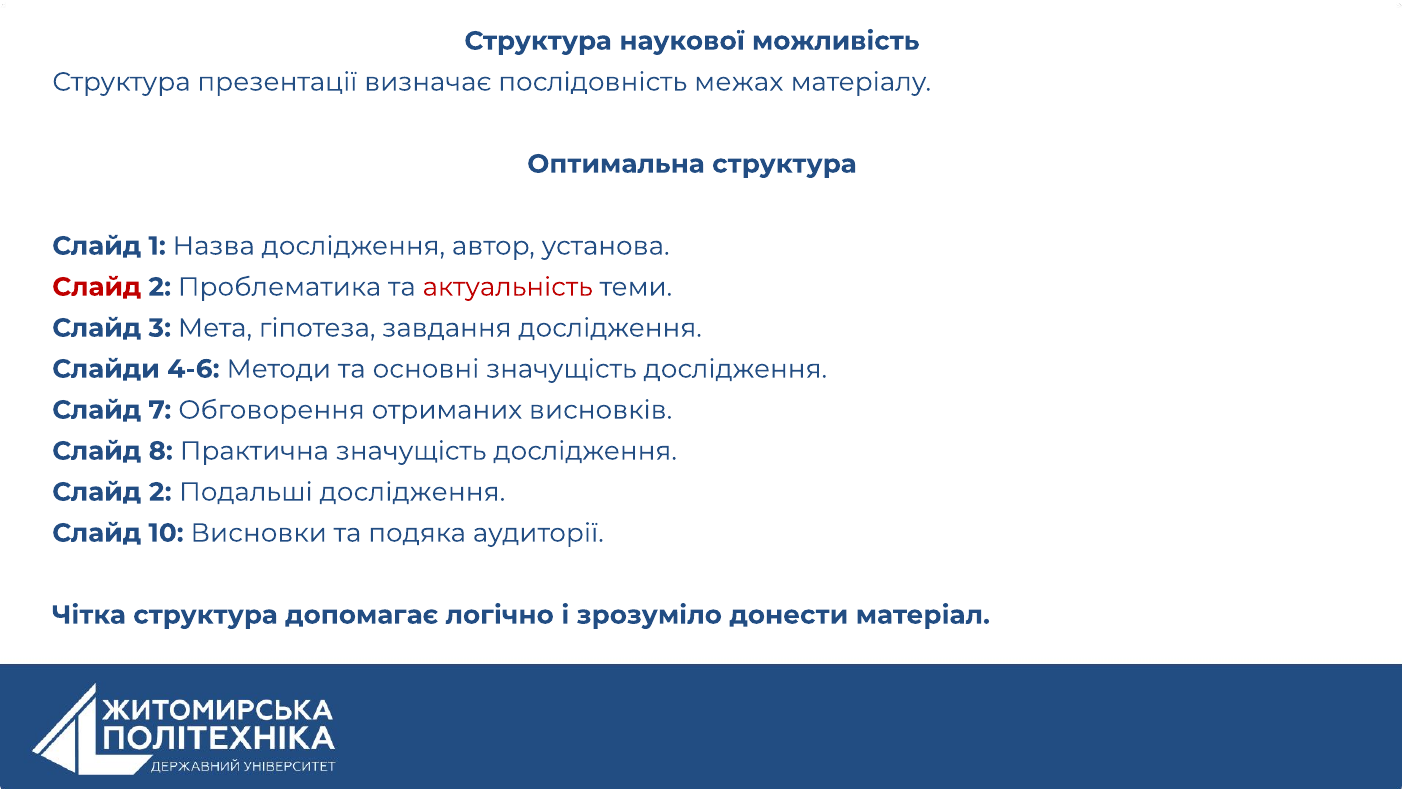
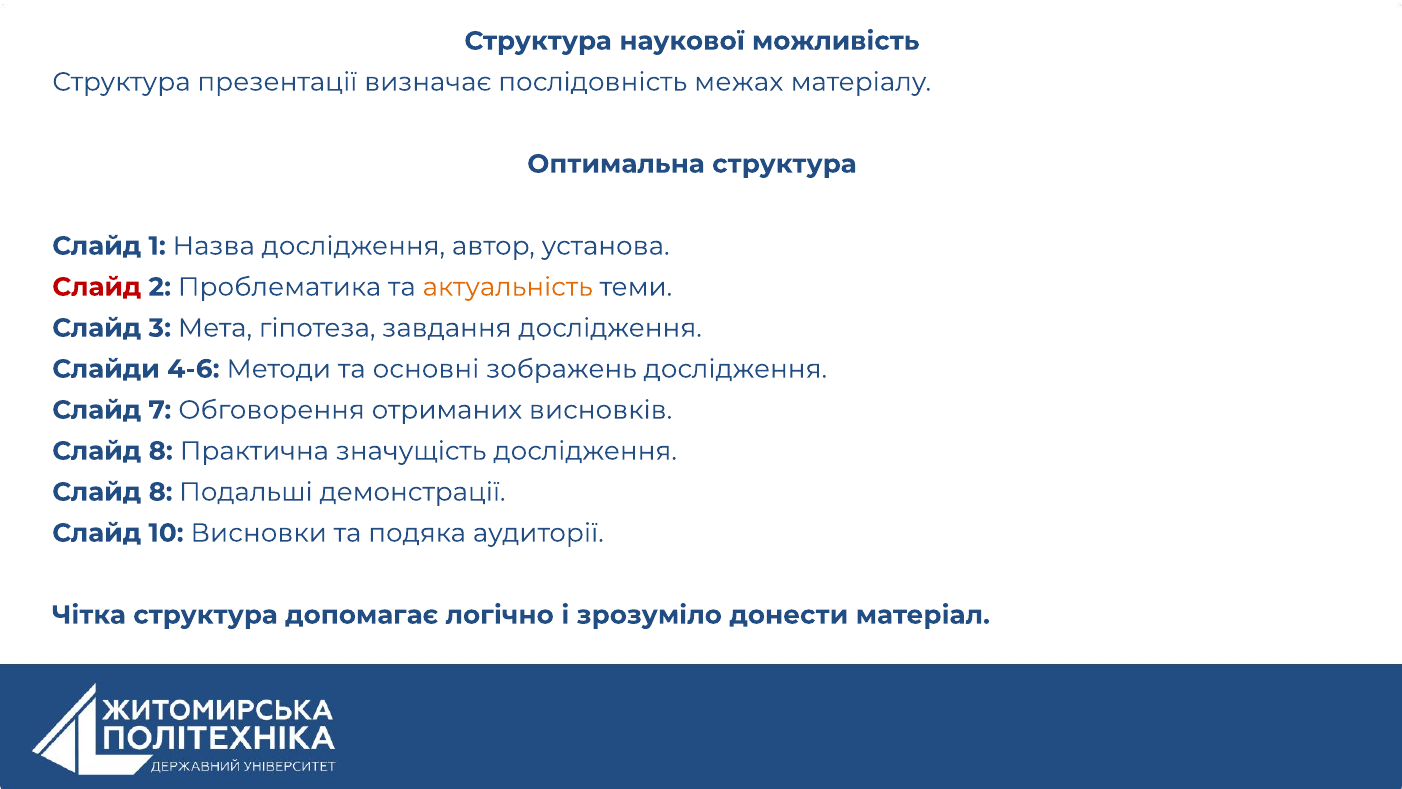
актуальність colour: red -> orange (508, 287)
основні значущість: значущість -> зображень (562, 369)
2: 2 -> 8 (161, 492)
Подальші дослідження: дослідження -> демонстрації (413, 492)
